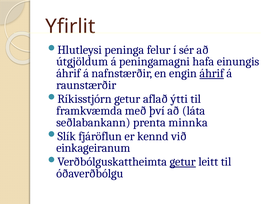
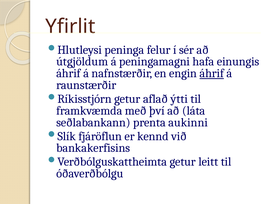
minnka: minnka -> aukinni (188, 122)
einkageiranum: einkageiranum -> bankakerfisins (93, 148)
getur underline: present -> none (183, 162)
